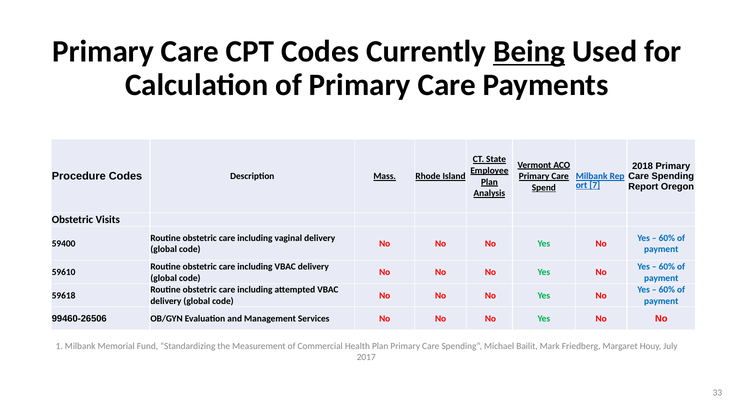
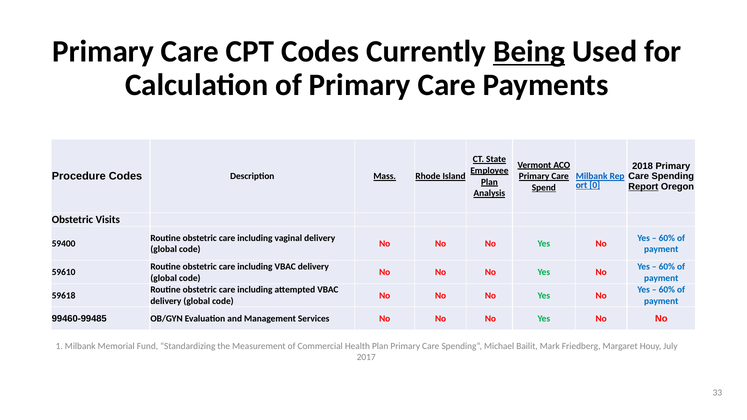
7: 7 -> 0 (595, 185)
Report underline: none -> present (643, 187)
99460-26506: 99460-26506 -> 99460-99485 (79, 319)
